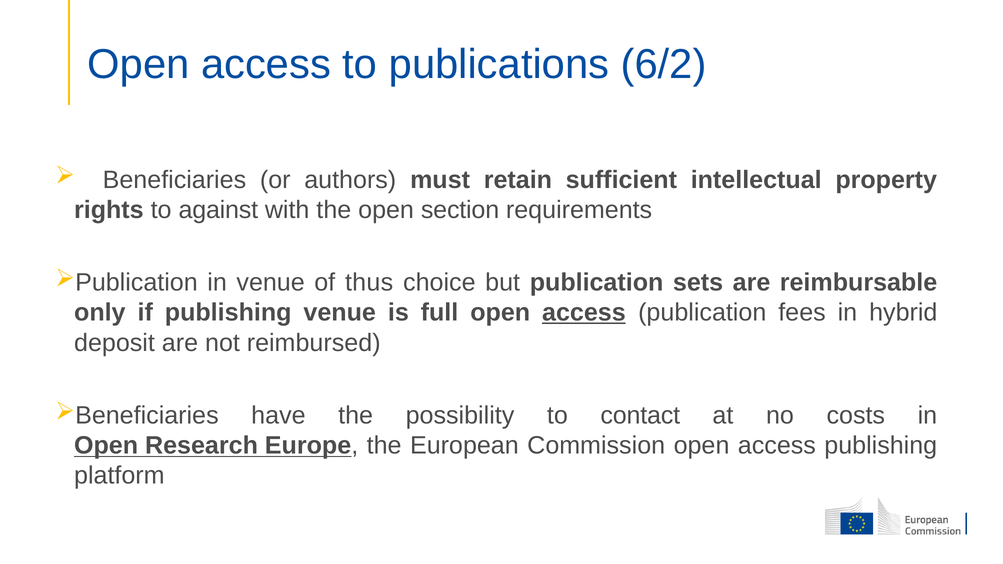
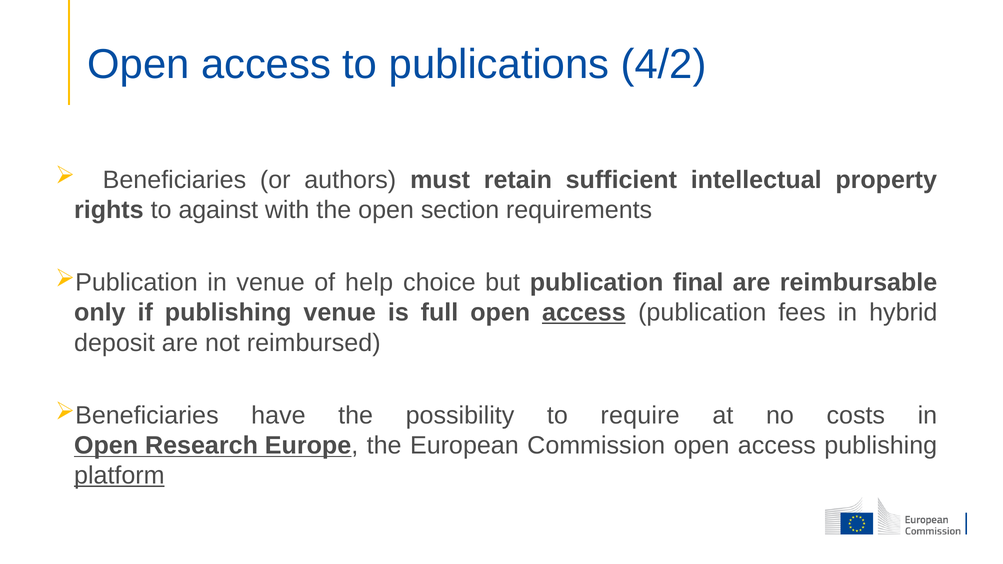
6/2: 6/2 -> 4/2 (664, 64)
thus: thus -> help (369, 283)
sets: sets -> final (698, 283)
contact: contact -> require (640, 416)
platform underline: none -> present (119, 476)
